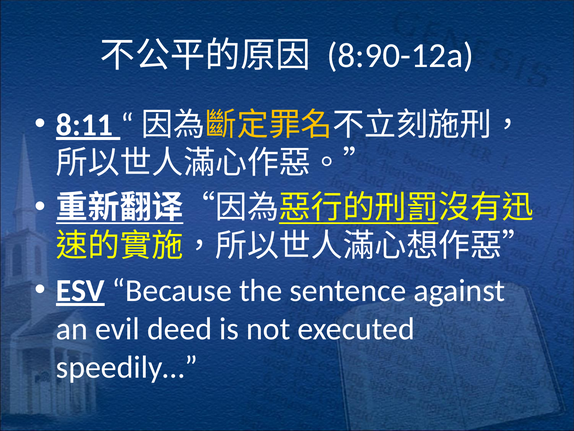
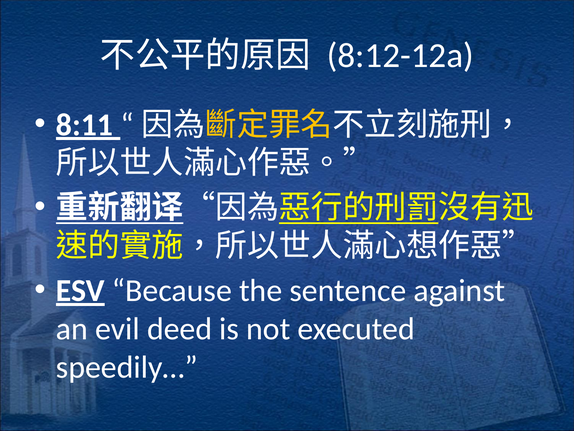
8:90-12a: 8:90-12a -> 8:12-12a (400, 56)
